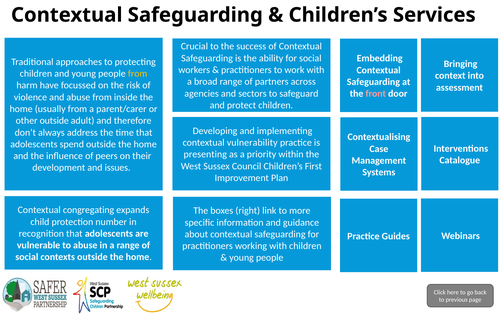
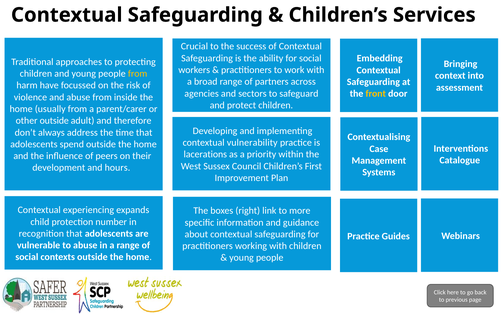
front colour: pink -> yellow (376, 94)
presenting: presenting -> lacerations (205, 154)
issues: issues -> hours (117, 168)
congregating: congregating -> experiencing (88, 210)
